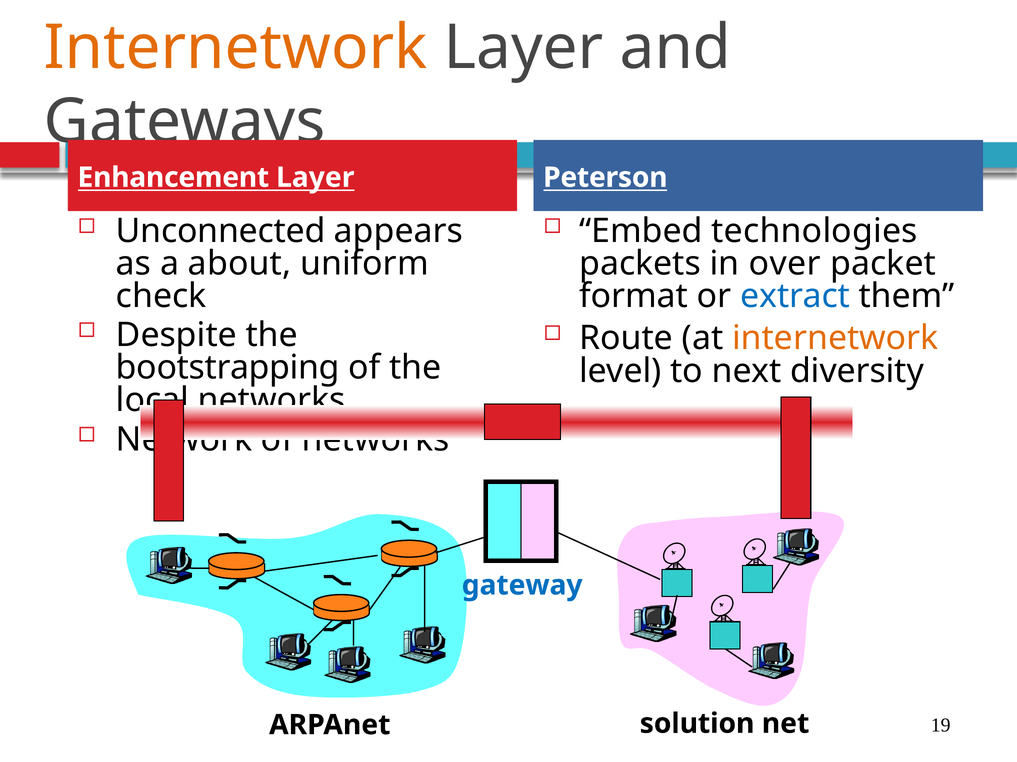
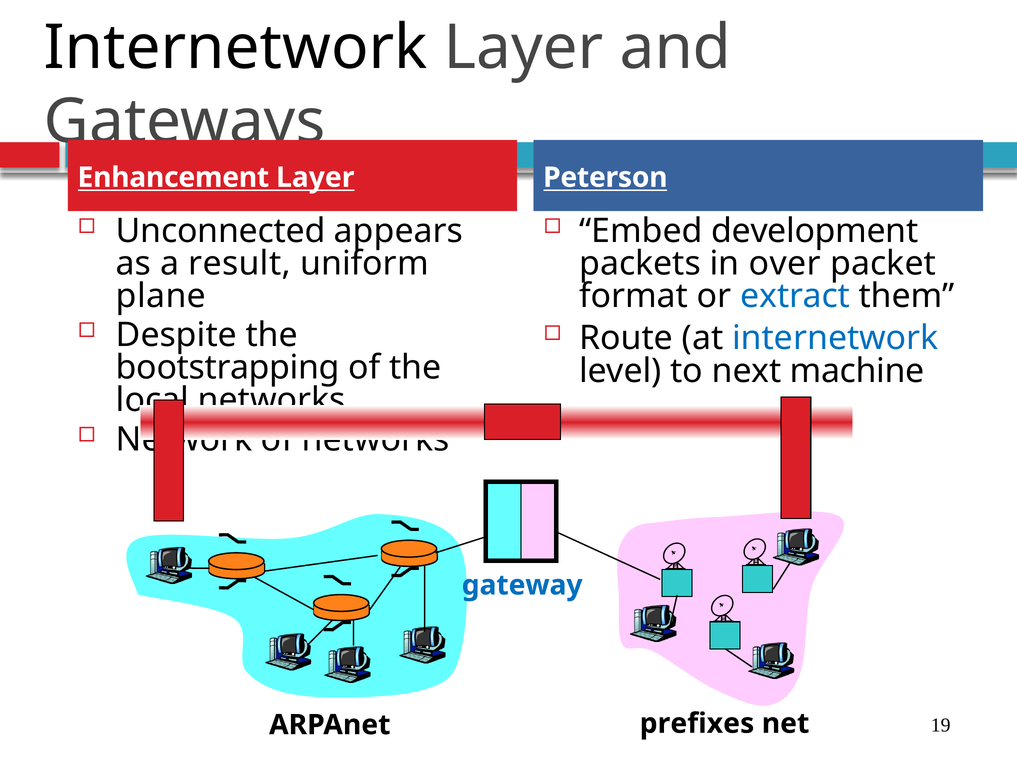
Internetwork colour: orange -> black (236, 48)
technologies: technologies -> development (815, 231)
about: about -> result (239, 264)
check: check -> plane (161, 296)
internetwork colour: orange -> blue (835, 339)
diversity: diversity -> machine (857, 371)
solution: solution -> prefixes (697, 724)
